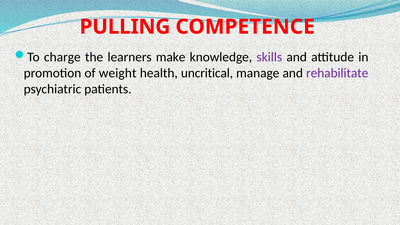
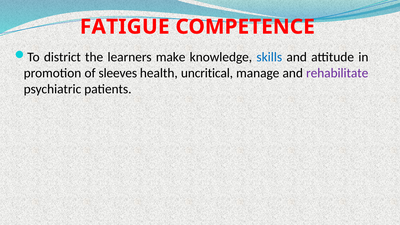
PULLING: PULLING -> FATIGUE (125, 27)
charge: charge -> district (62, 57)
skills colour: purple -> blue (269, 57)
weight: weight -> sleeves (118, 73)
